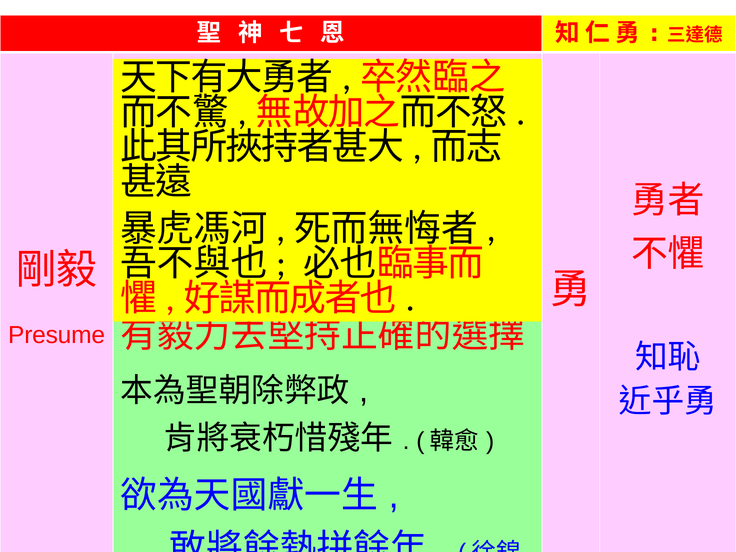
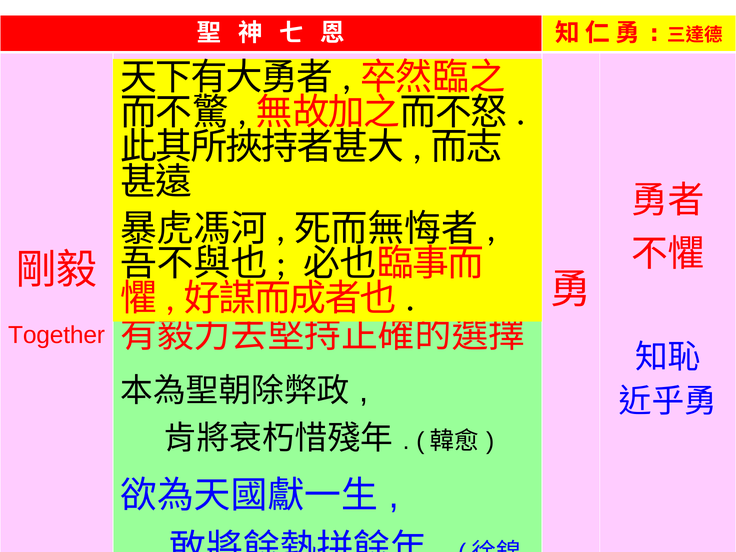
Presume: Presume -> Together (57, 335)
